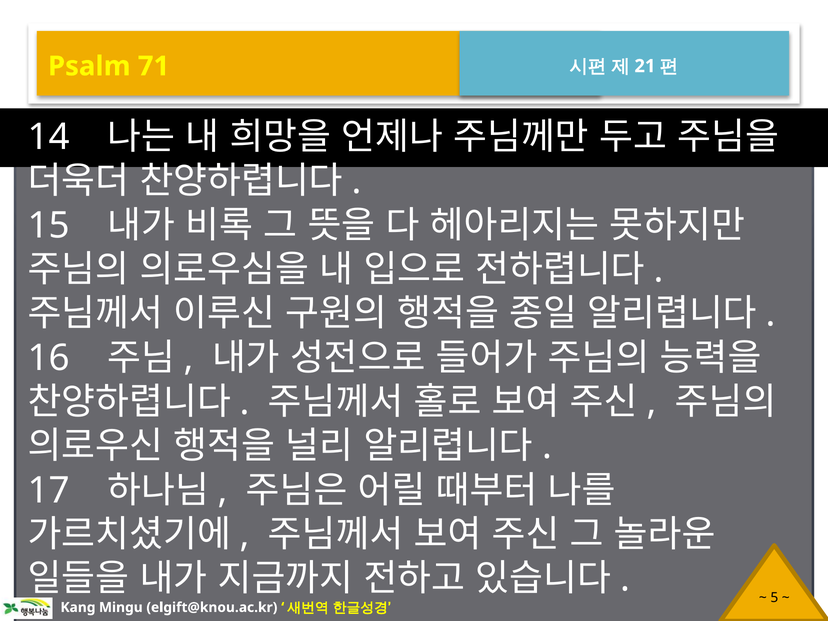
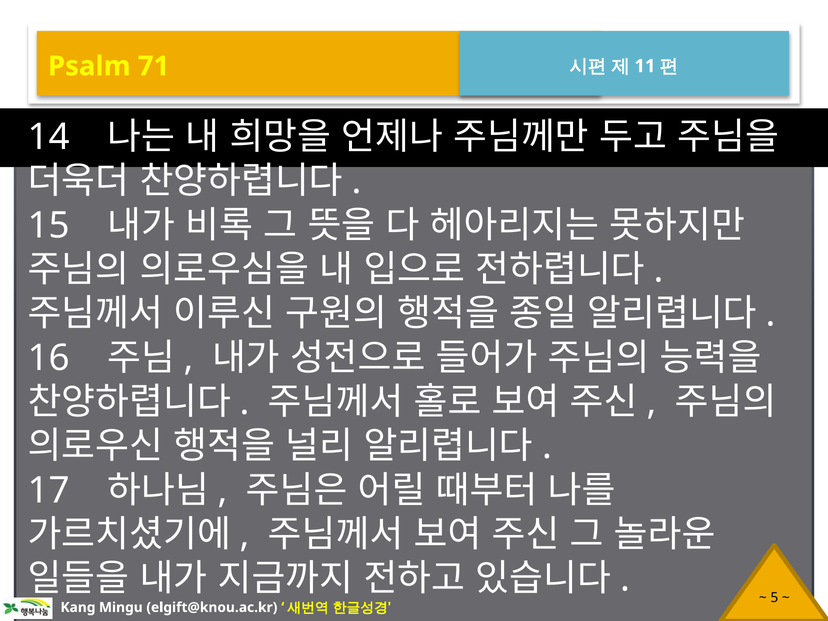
21: 21 -> 11 (645, 66)
